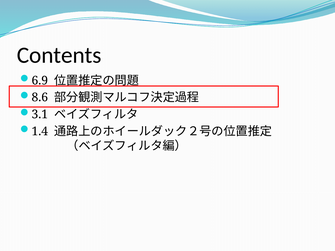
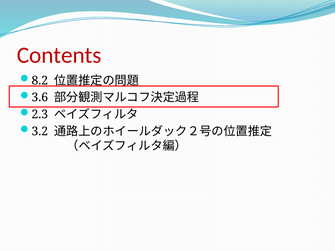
Contents colour: black -> red (59, 55)
6.9: 6.9 -> 8.2 (40, 81)
8.6: 8.6 -> 3.6 (40, 98)
3.1: 3.1 -> 2.3 (40, 114)
1.4: 1.4 -> 3.2 (40, 131)
